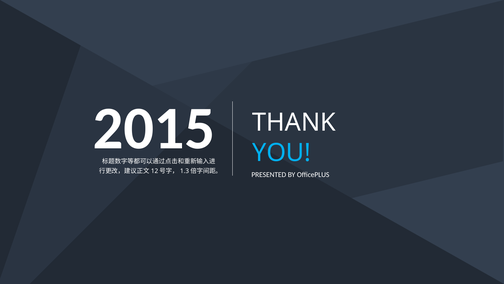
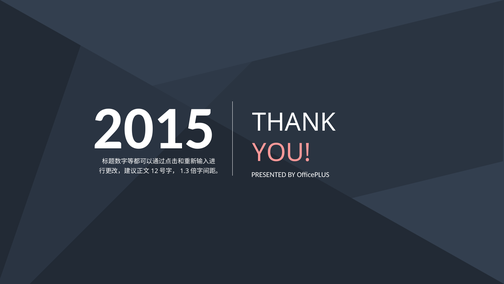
YOU colour: light blue -> pink (282, 152)
